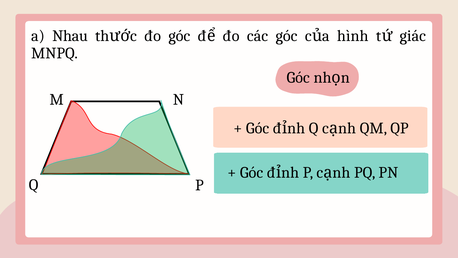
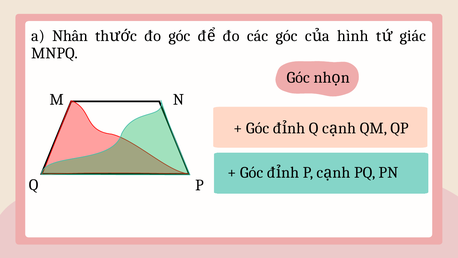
Nhau: Nhau -> Nhân (70, 36)
